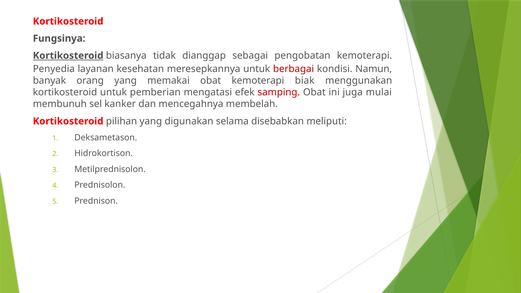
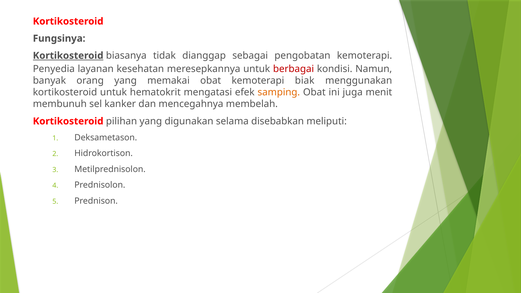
pemberian: pemberian -> hematokrit (155, 92)
samping colour: red -> orange (279, 92)
mulai: mulai -> menit (379, 92)
